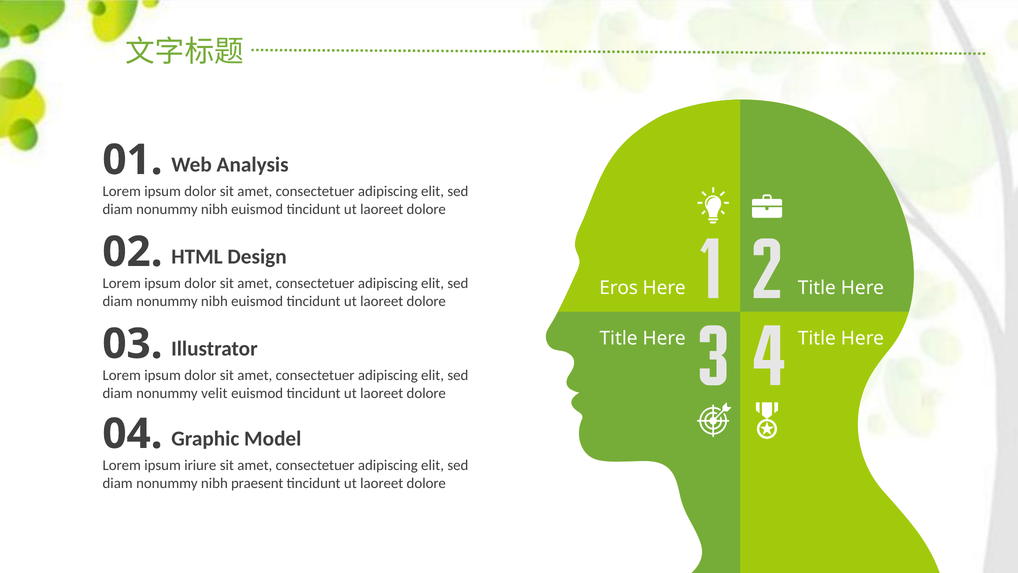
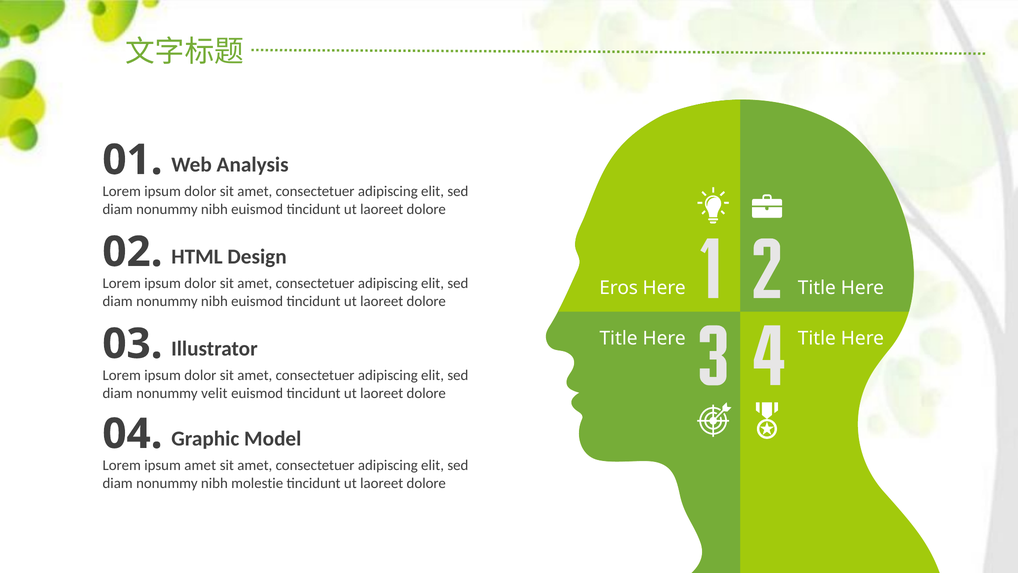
ipsum iriure: iriure -> amet (200, 465)
praesent: praesent -> molestie (257, 483)
